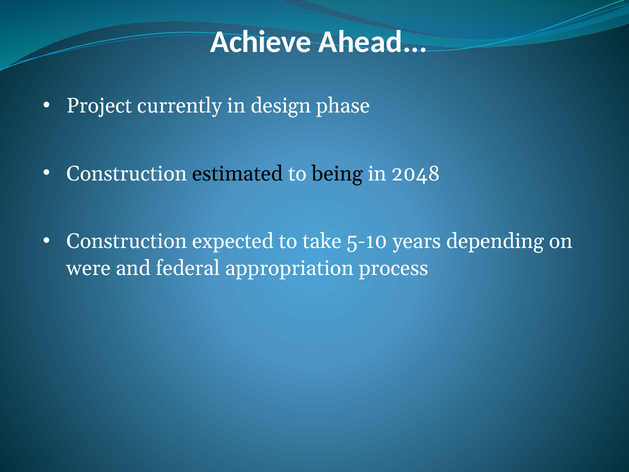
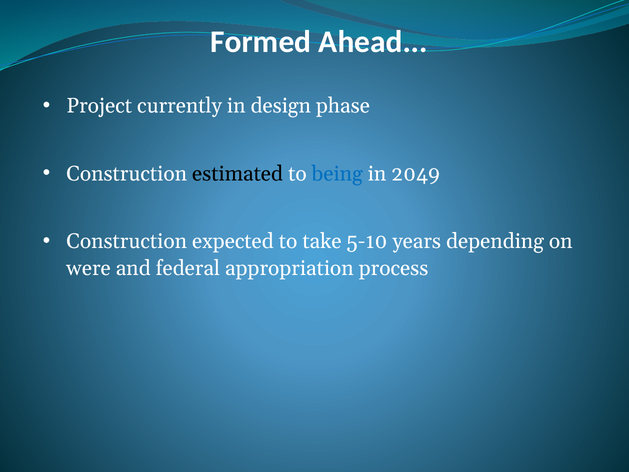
Achieve: Achieve -> Formed (261, 42)
being colour: black -> blue (337, 174)
2048: 2048 -> 2049 (416, 174)
